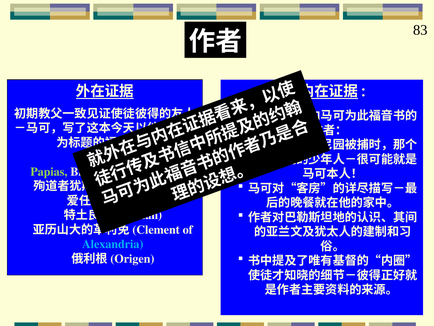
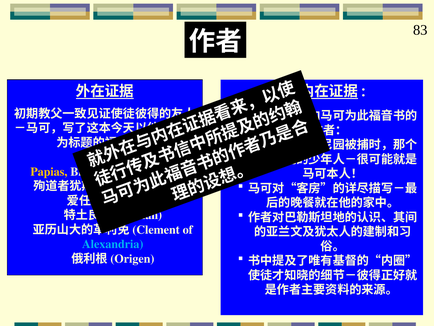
Papias colour: light green -> yellow (49, 172)
